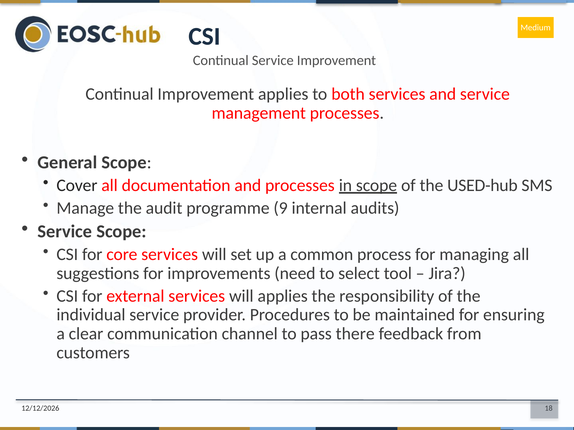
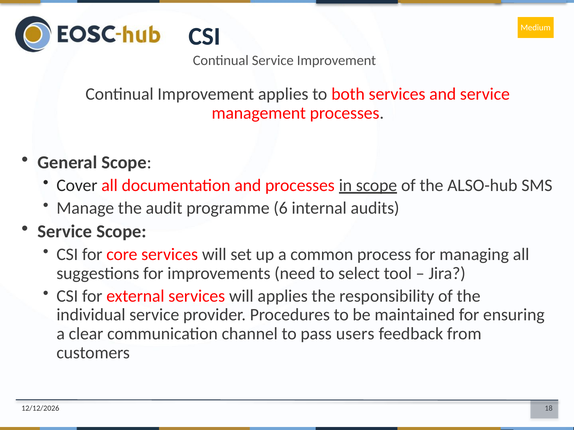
USED-hub: USED-hub -> ALSO-hub (482, 186)
9: 9 -> 6 (281, 208)
there: there -> users (355, 334)
